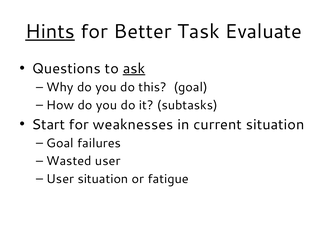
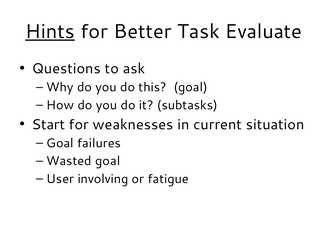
ask underline: present -> none (134, 69)
Wasted user: user -> goal (108, 161)
User situation: situation -> involving (103, 179)
